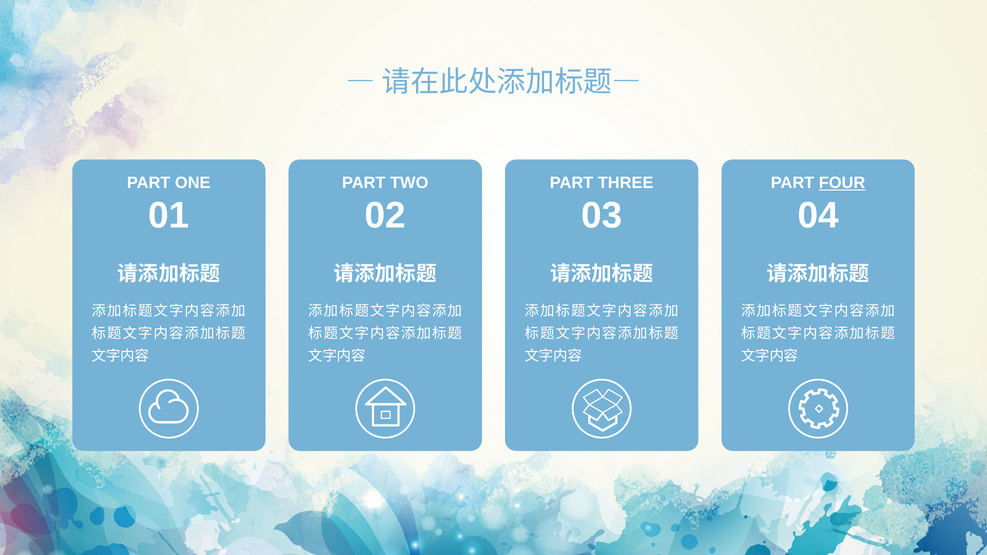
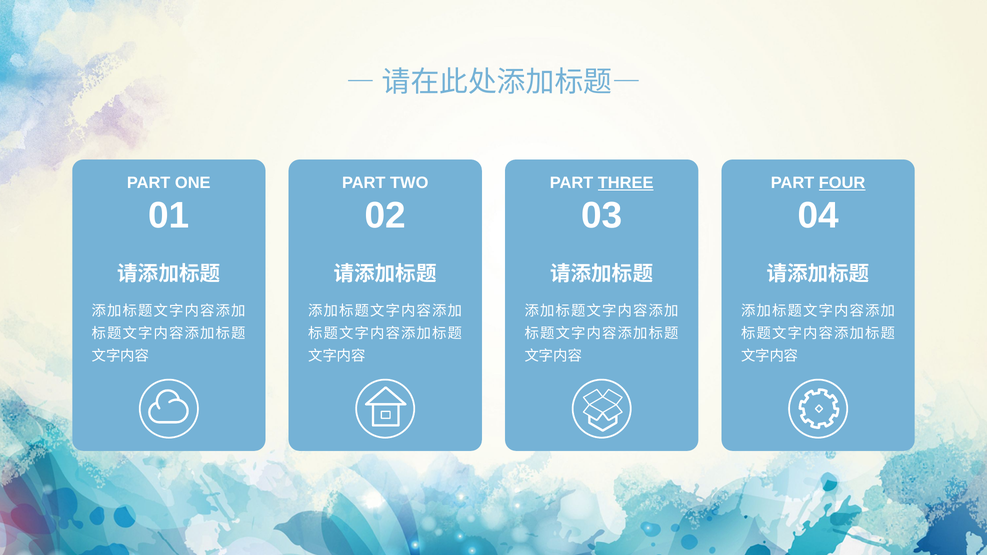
THREE underline: none -> present (626, 183)
